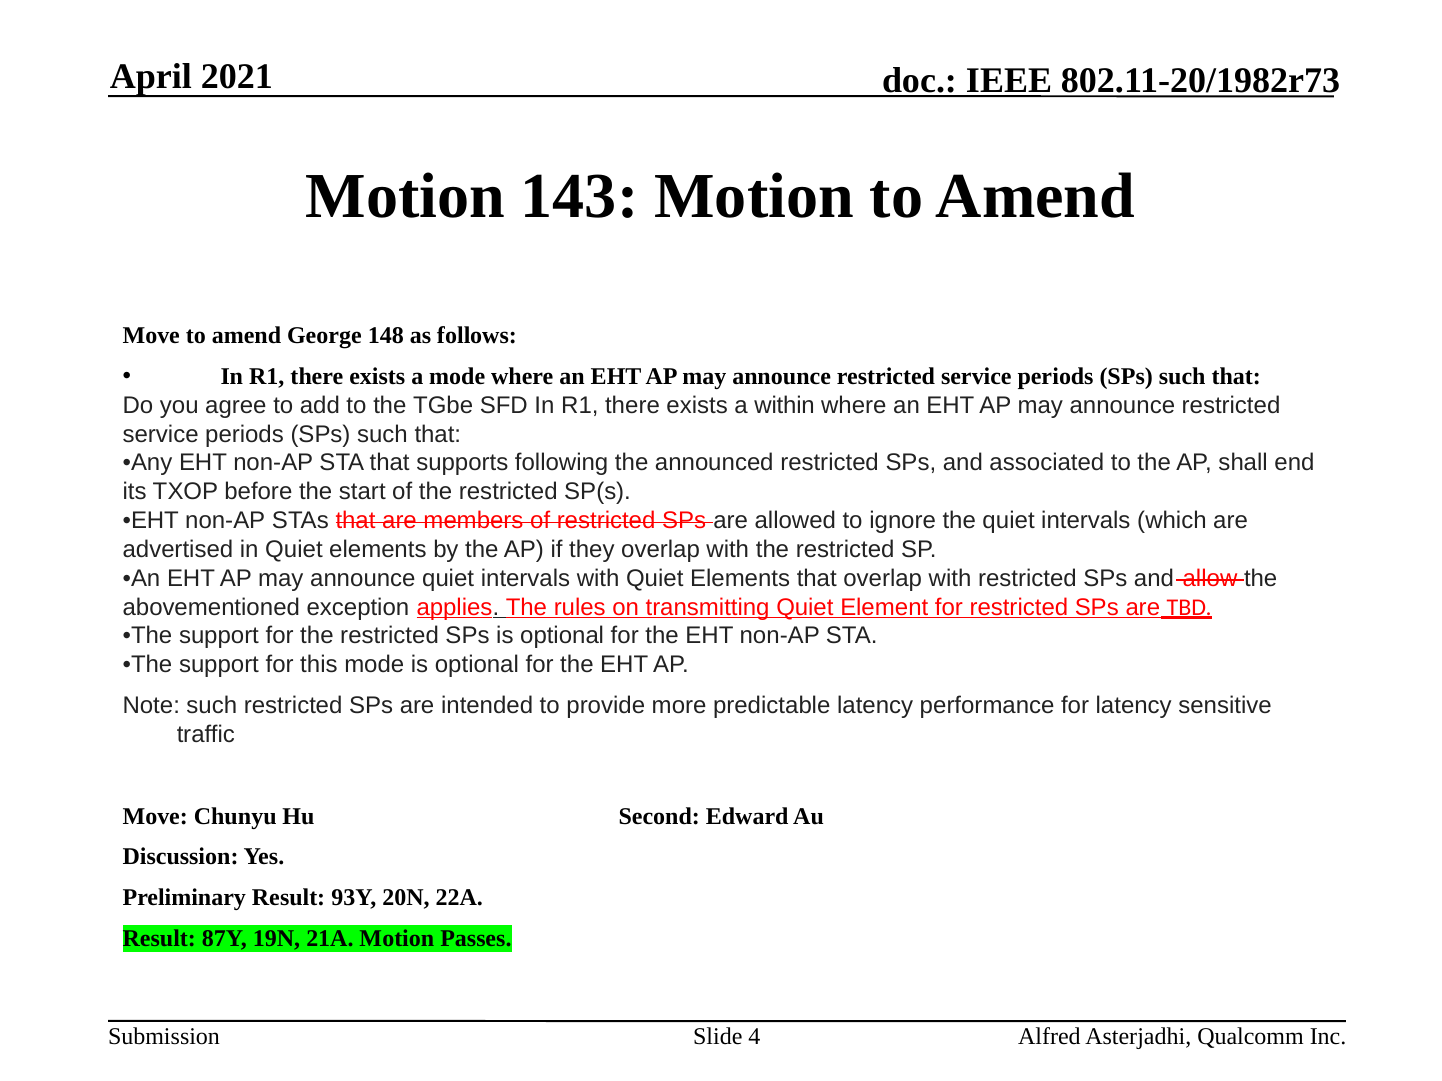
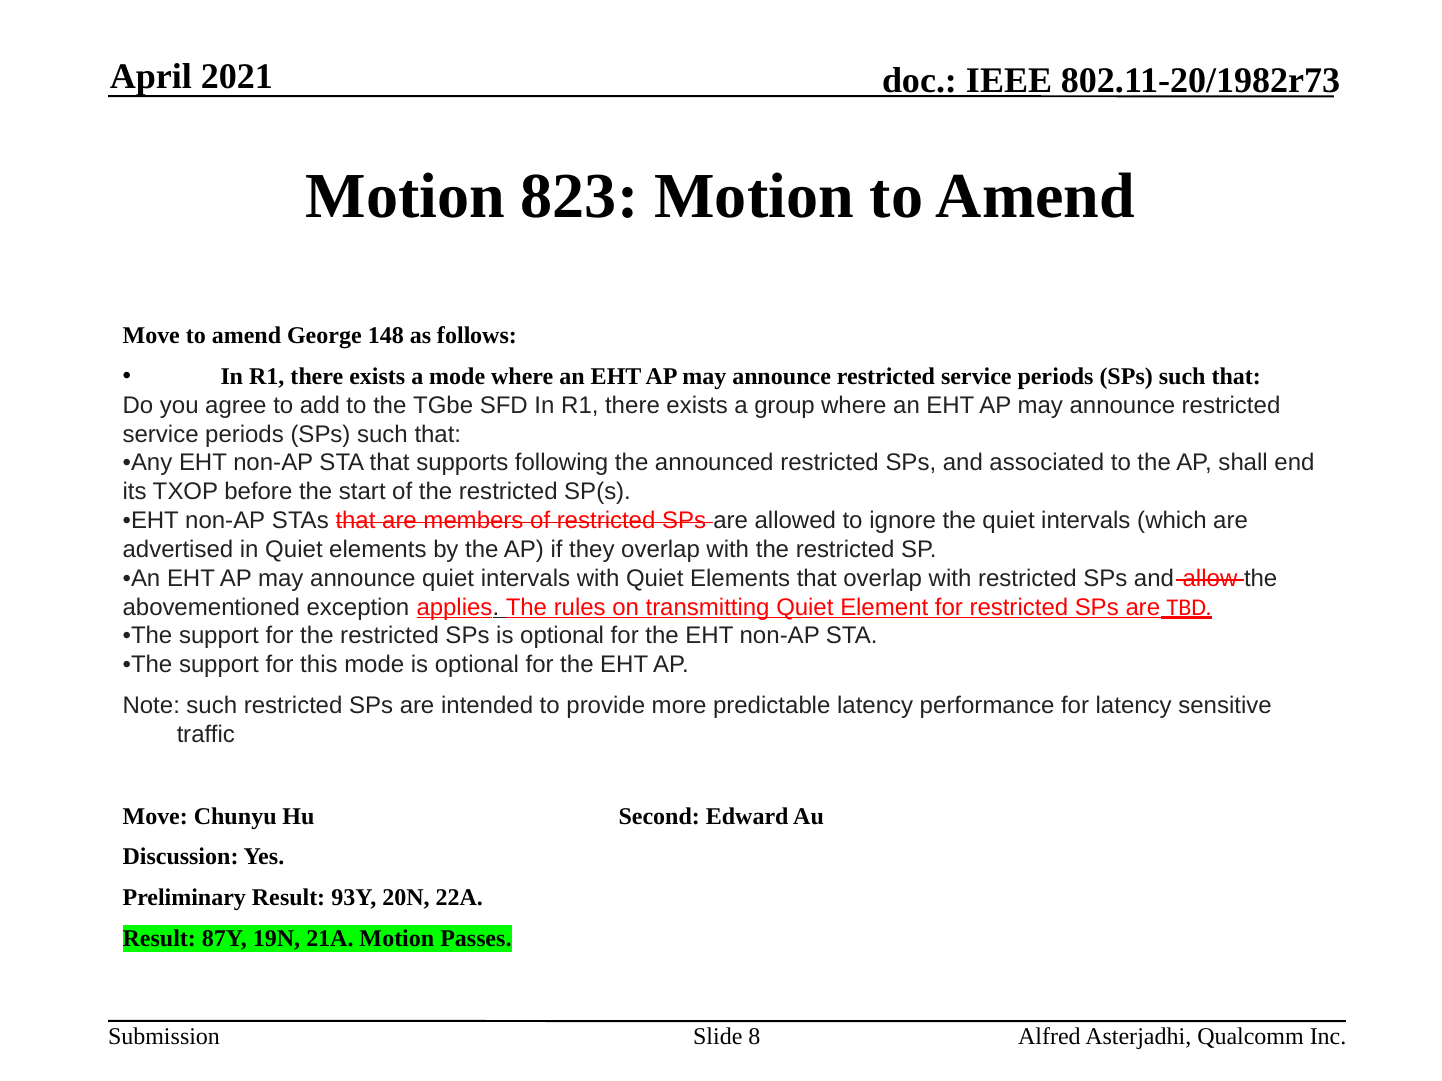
143: 143 -> 823 (580, 197)
within: within -> group (785, 405)
4: 4 -> 8 (754, 1037)
